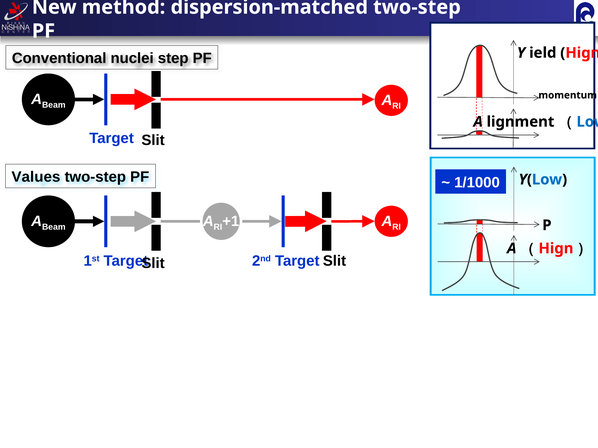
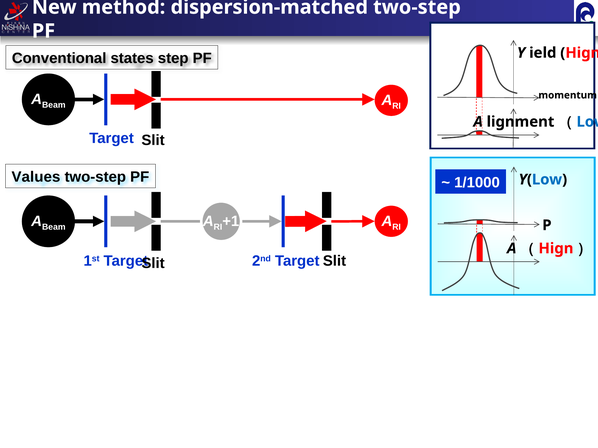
nuclei: nuclei -> states (132, 58)
